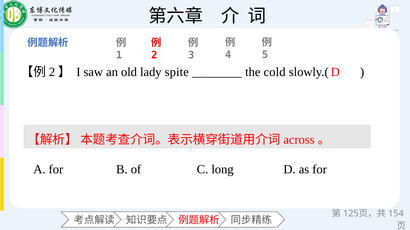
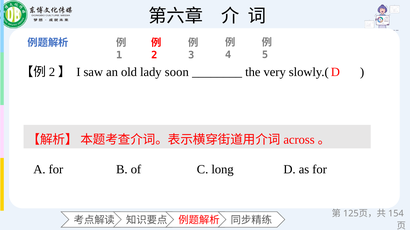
spite: spite -> soon (177, 72)
cold: cold -> very (275, 72)
